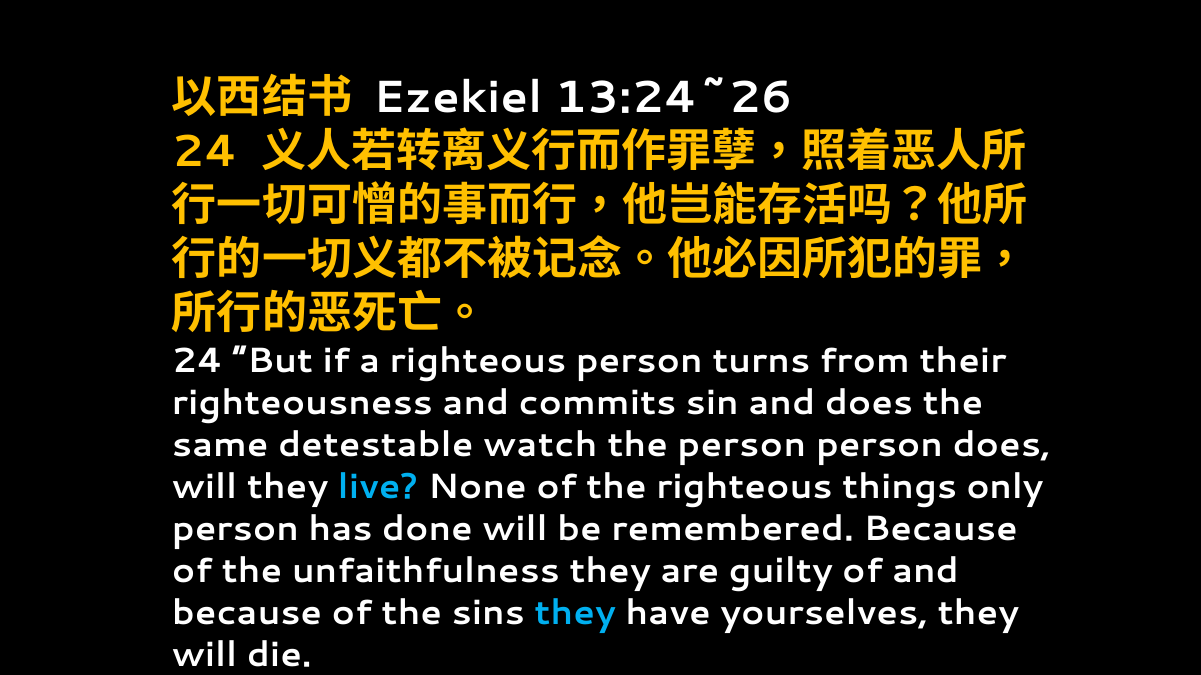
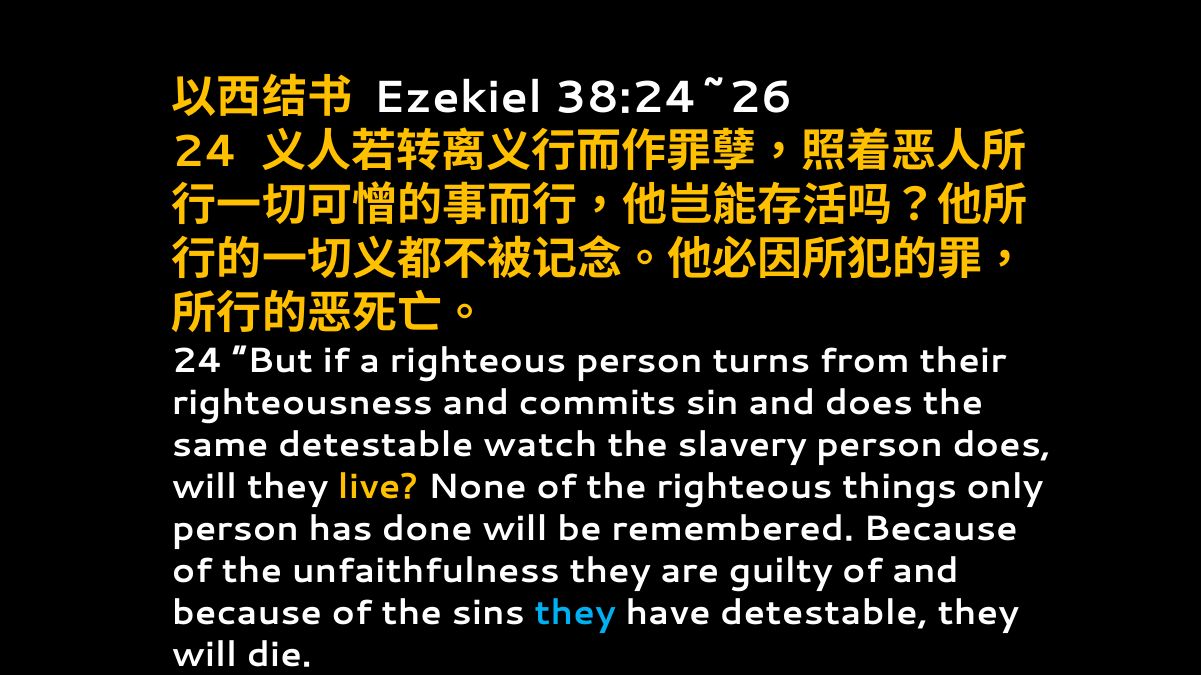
13:24~26: 13:24~26 -> 38:24~26 (674, 97)
the person: person -> slavery (742, 445)
live colour: light blue -> yellow (378, 487)
have yourselves: yourselves -> detestable (824, 613)
